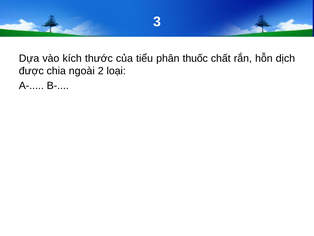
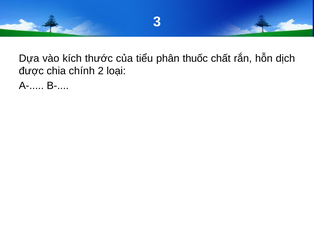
ngoài: ngoài -> chính (82, 71)
